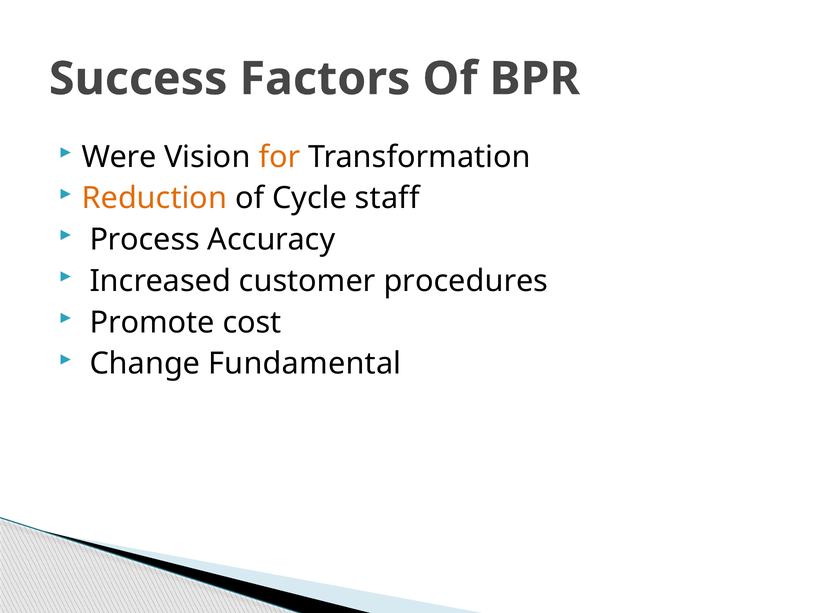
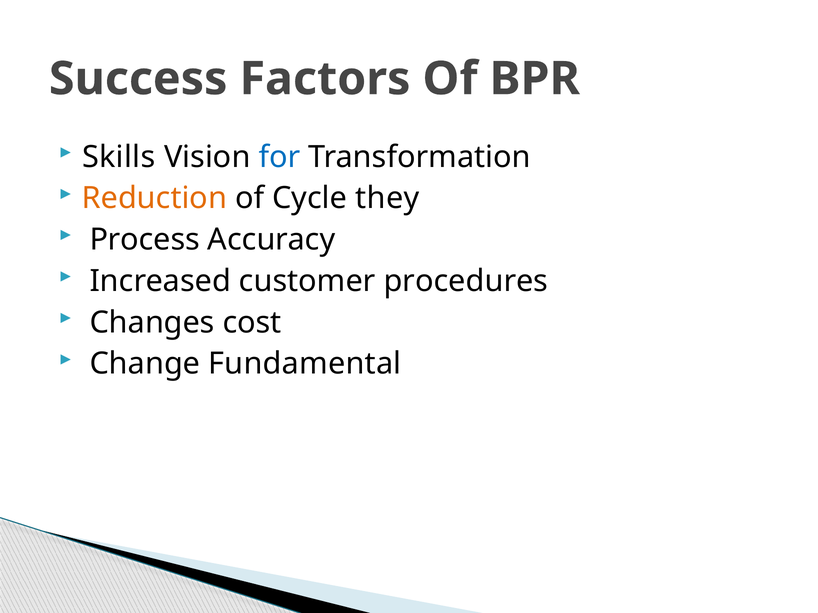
Were: Were -> Skills (119, 157)
for colour: orange -> blue (279, 157)
staff: staff -> they (387, 198)
Promote: Promote -> Changes (152, 323)
